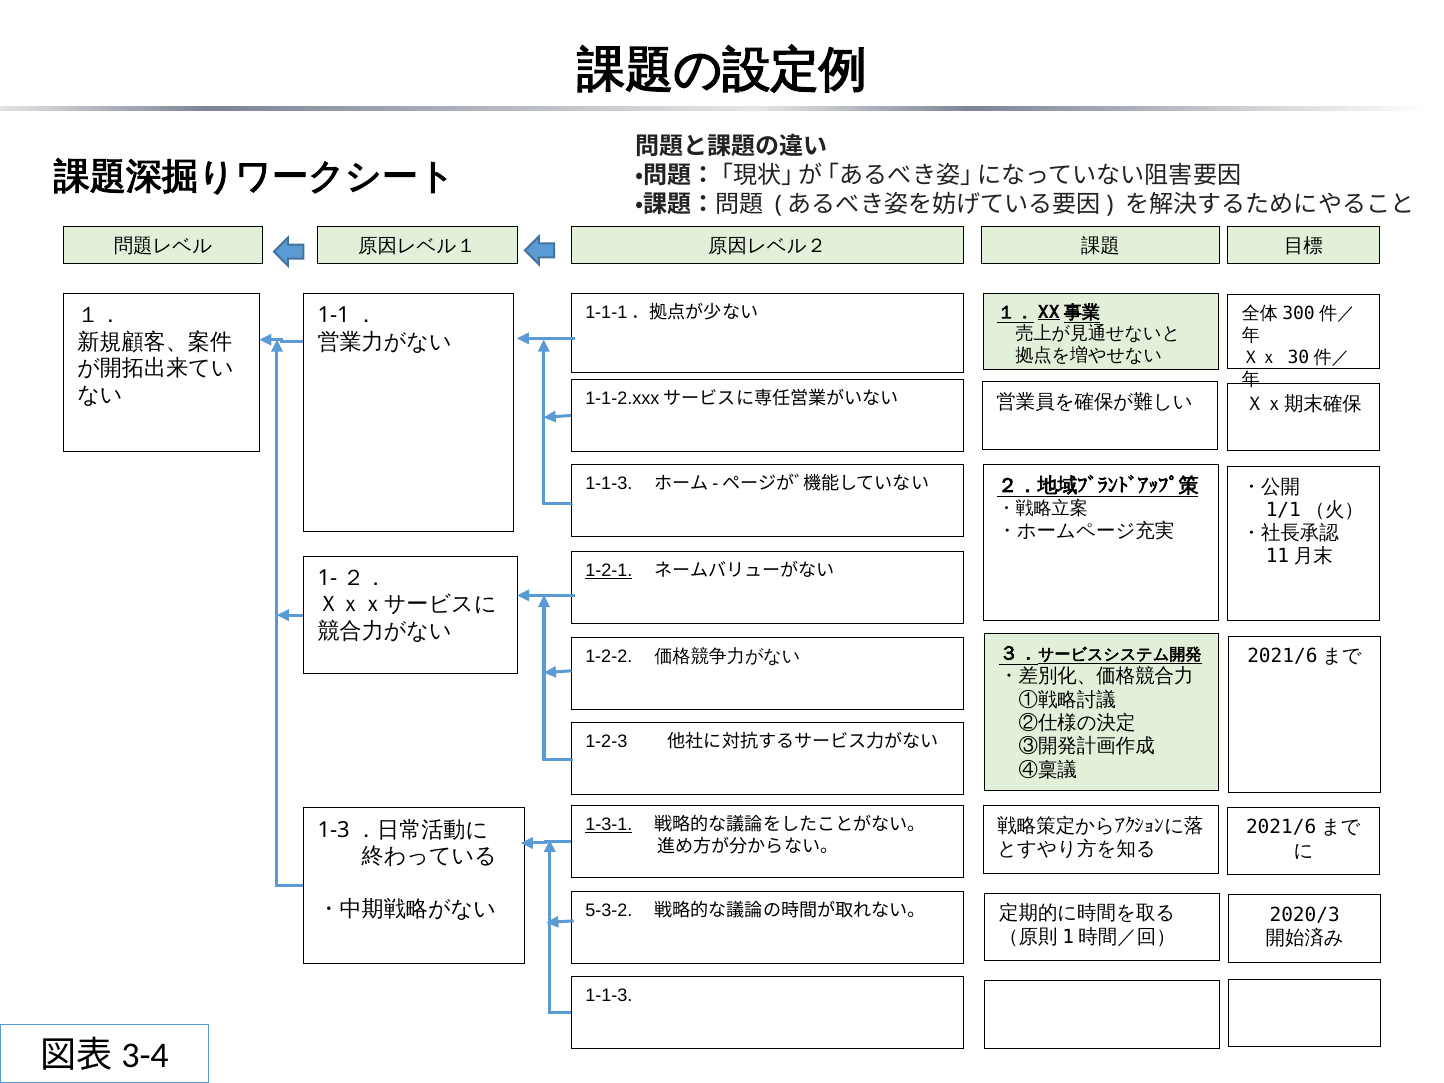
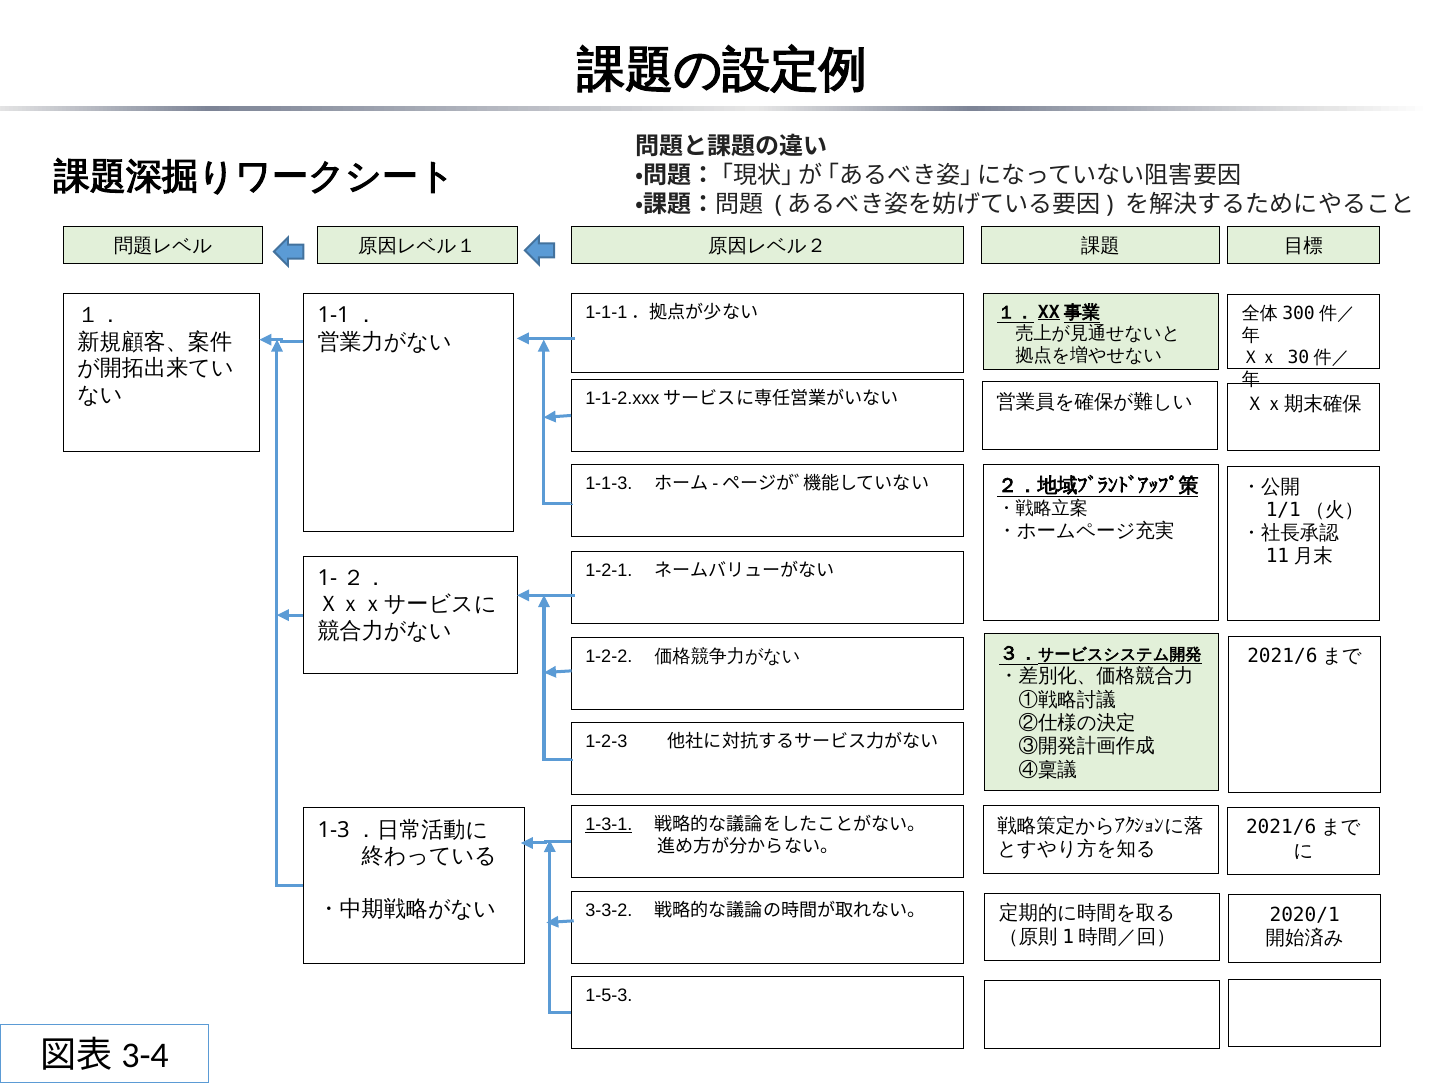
1-2-1 underline: present -> none (609, 571)
5-3-2: 5-3-2 -> 3-3-2 (609, 911)
2020/3: 2020/3 -> 2020/1 (1305, 915)
1-1-3: 1-1-3 -> 1-5-3 (609, 996)
